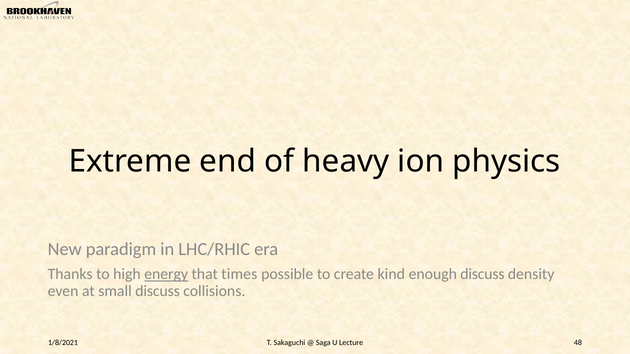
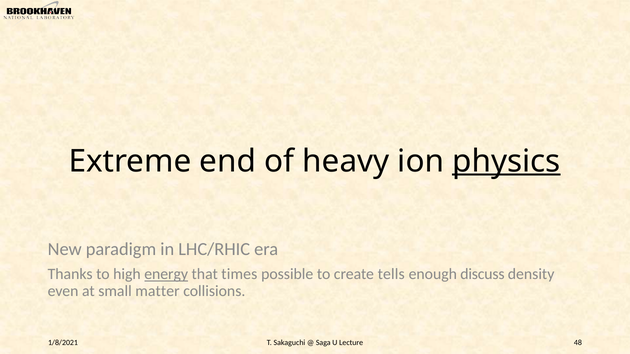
physics underline: none -> present (506, 161)
kind: kind -> tells (391, 274)
small discuss: discuss -> matter (157, 291)
